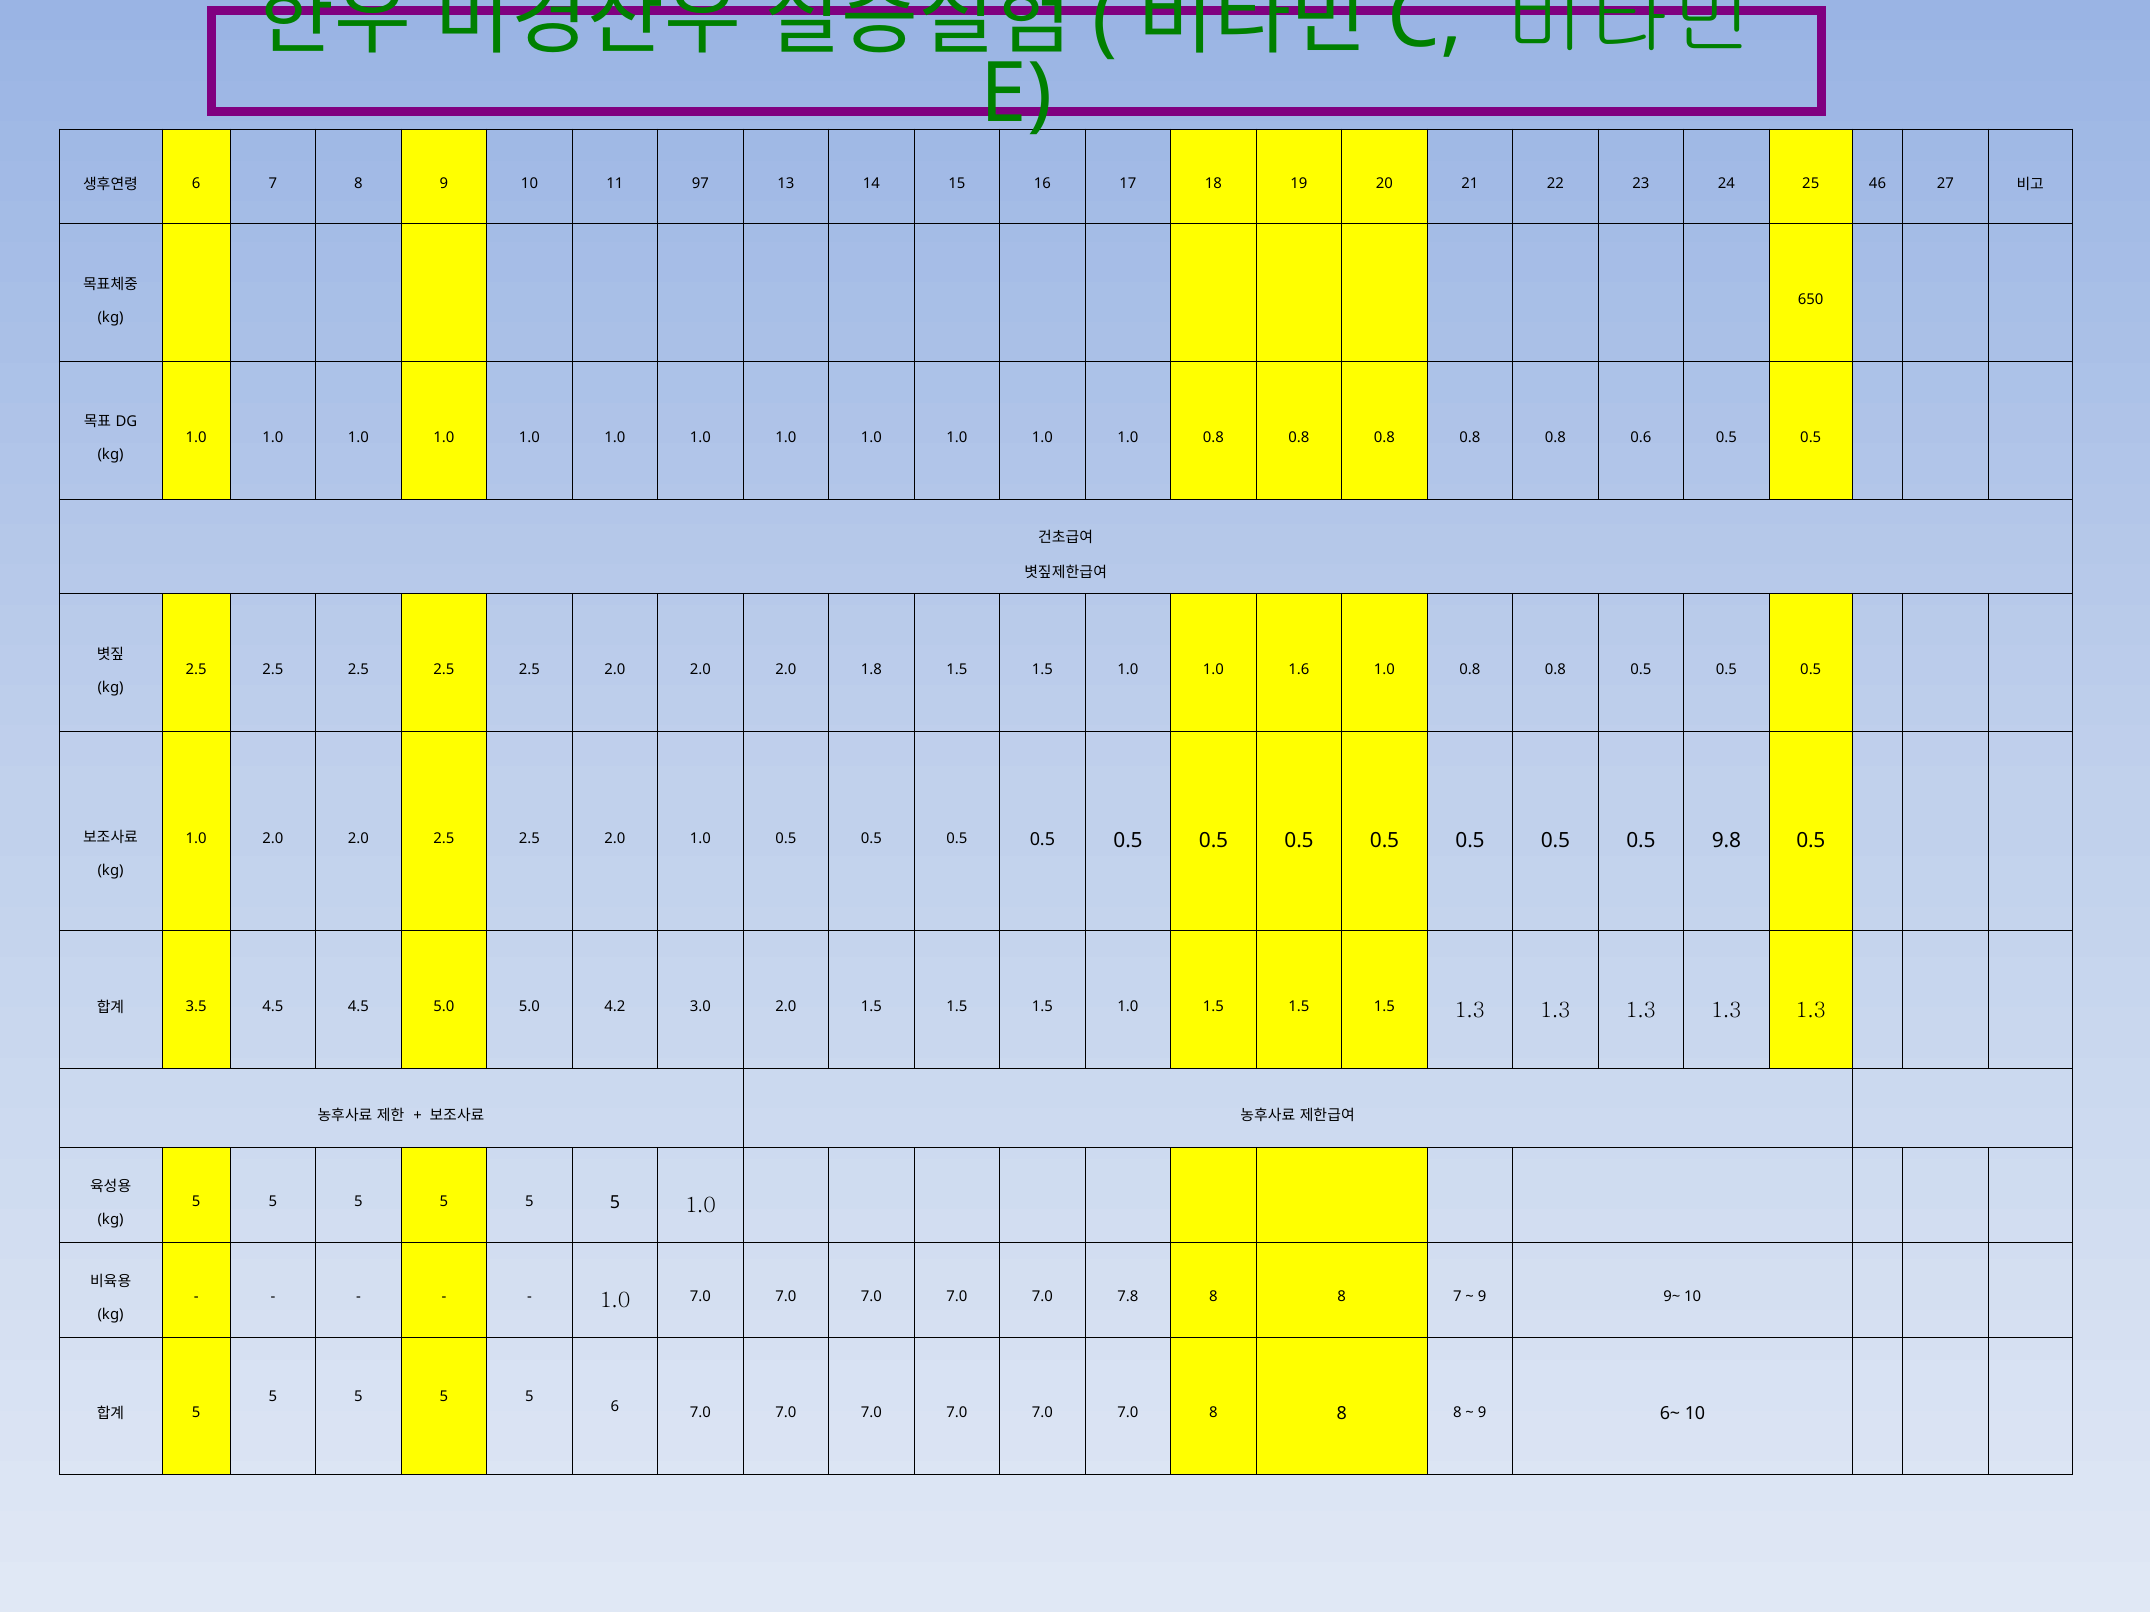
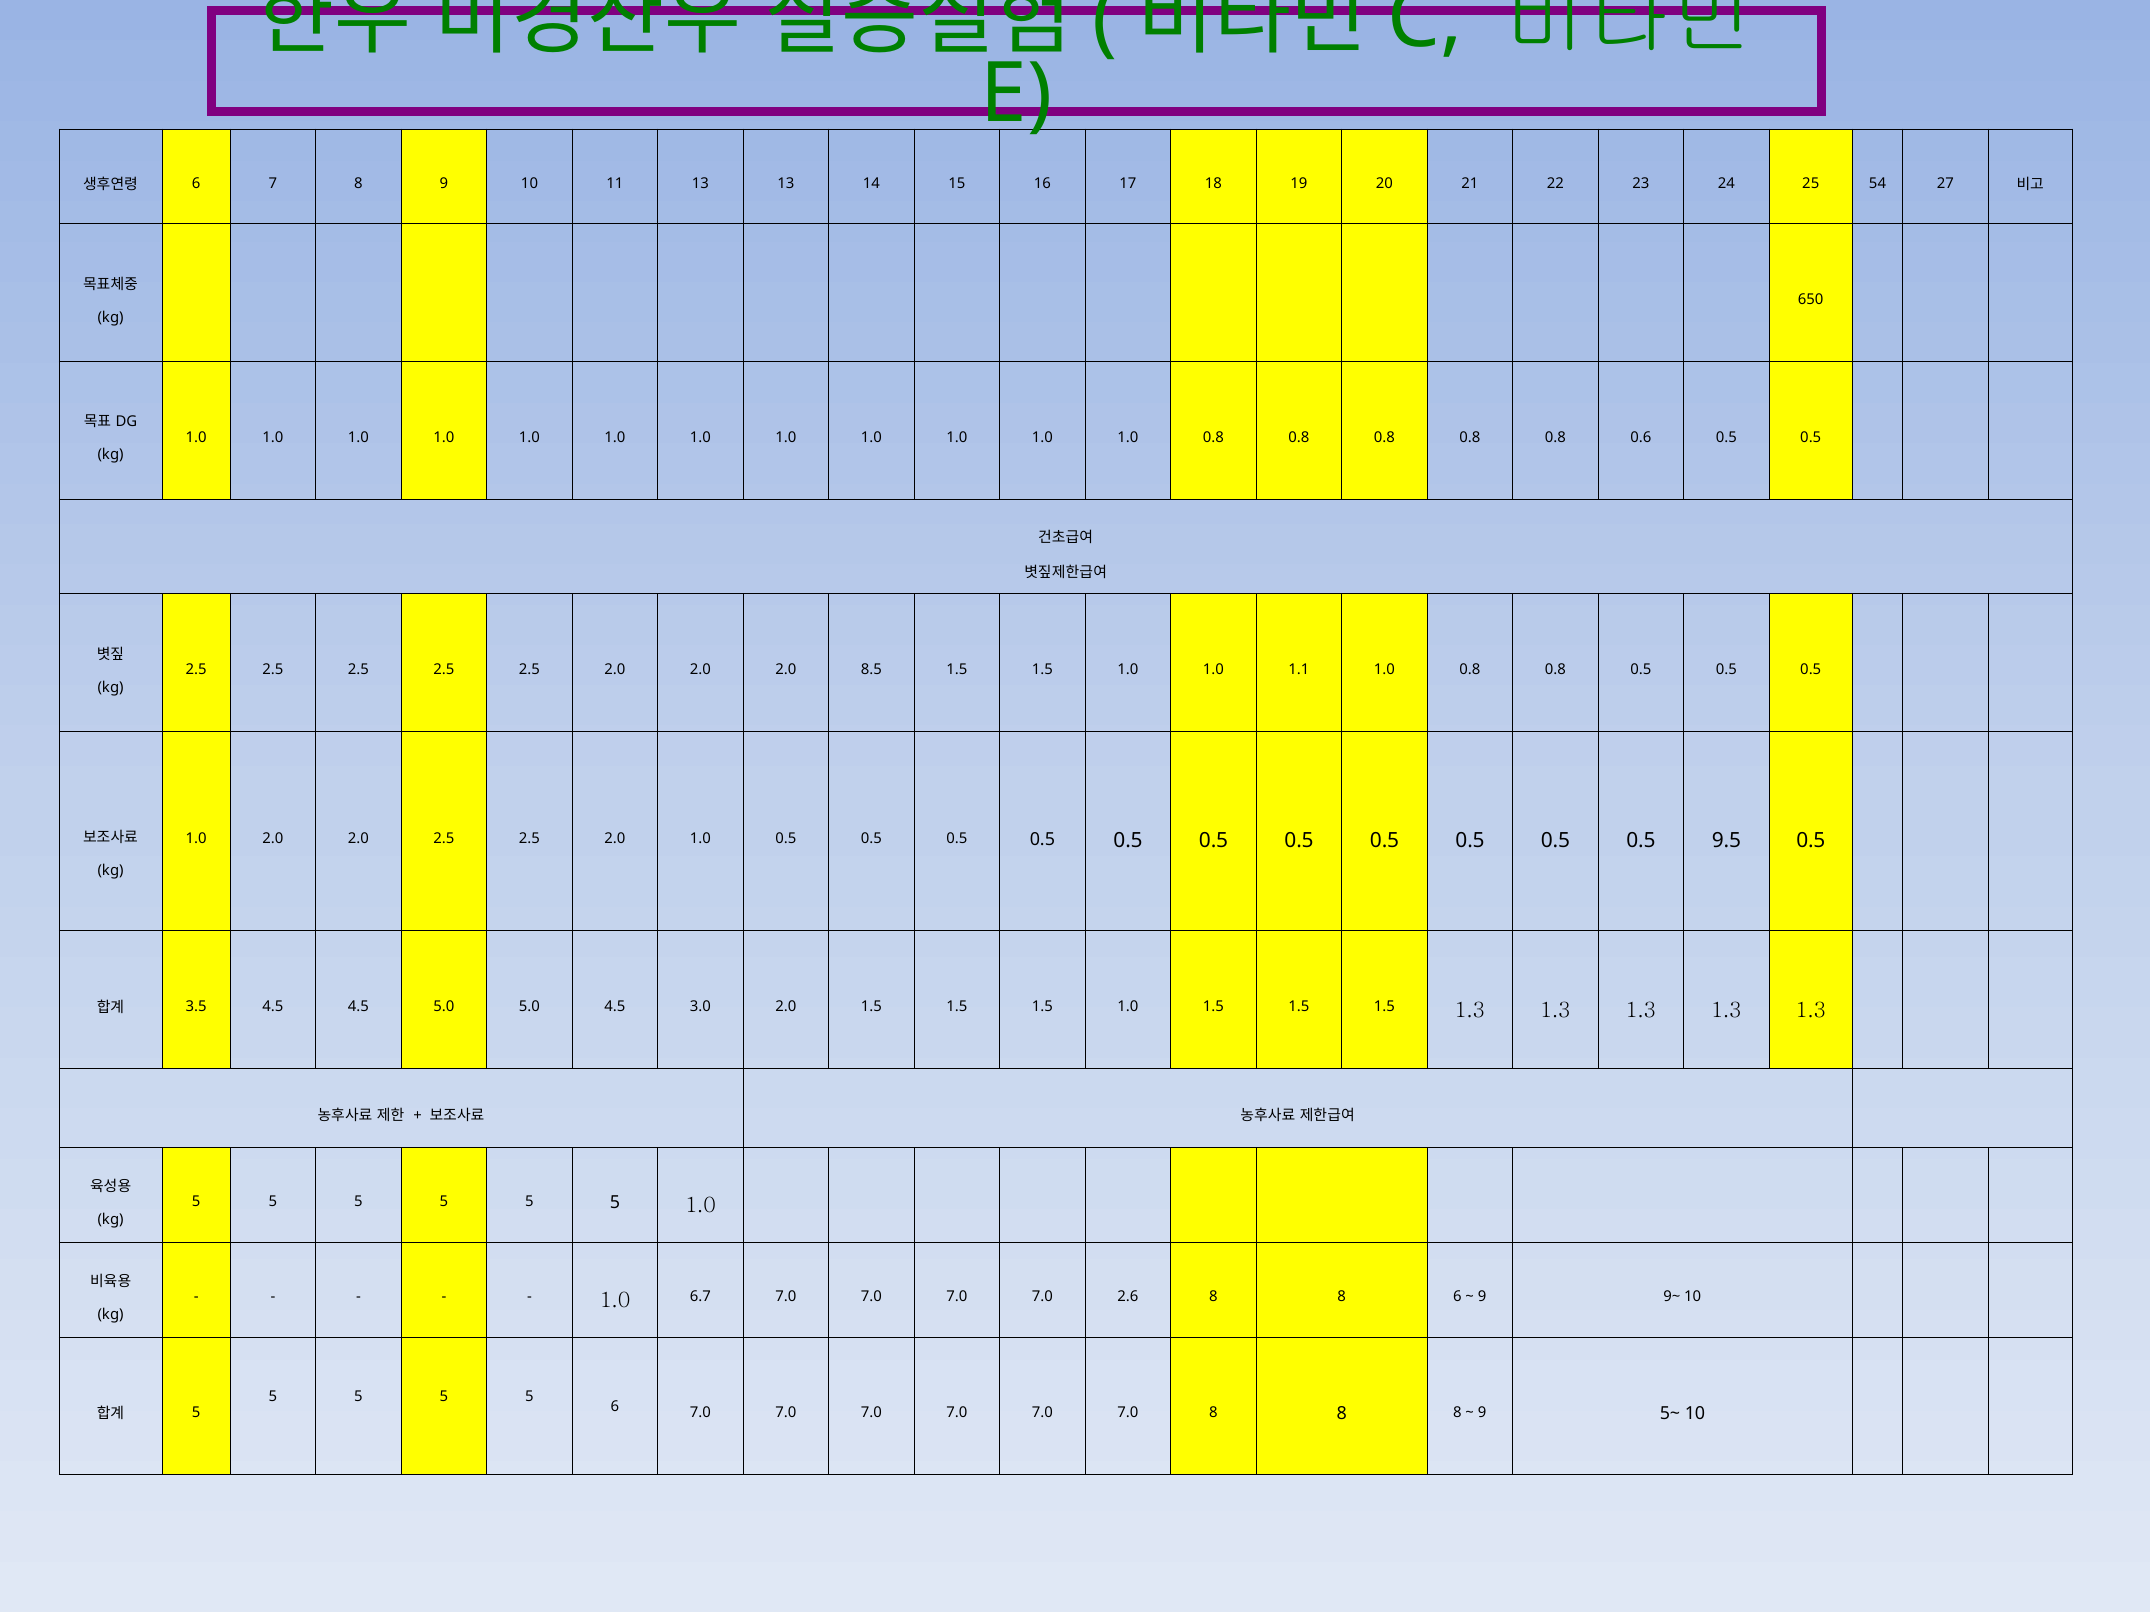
11 97: 97 -> 13 (700, 184)
46: 46 -> 54 (1878, 184)
1.8: 1.8 -> 8.5 (871, 670)
1.6: 1.6 -> 1.1 (1299, 670)
9.8: 9.8 -> 9.5 (1727, 841)
5.0 4.2: 4.2 -> 4.5 (615, 1007)
1.0 7.0: 7.0 -> 6.7 (700, 1297)
7.8: 7.8 -> 2.6 (1128, 1297)
8 7: 7 -> 6 (1457, 1297)
6~: 6~ -> 5~ (1670, 1414)
